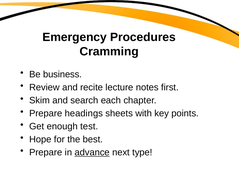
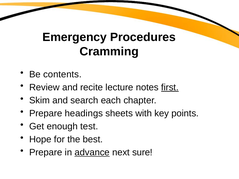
business: business -> contents (62, 74)
first underline: none -> present (170, 87)
type: type -> sure (142, 153)
